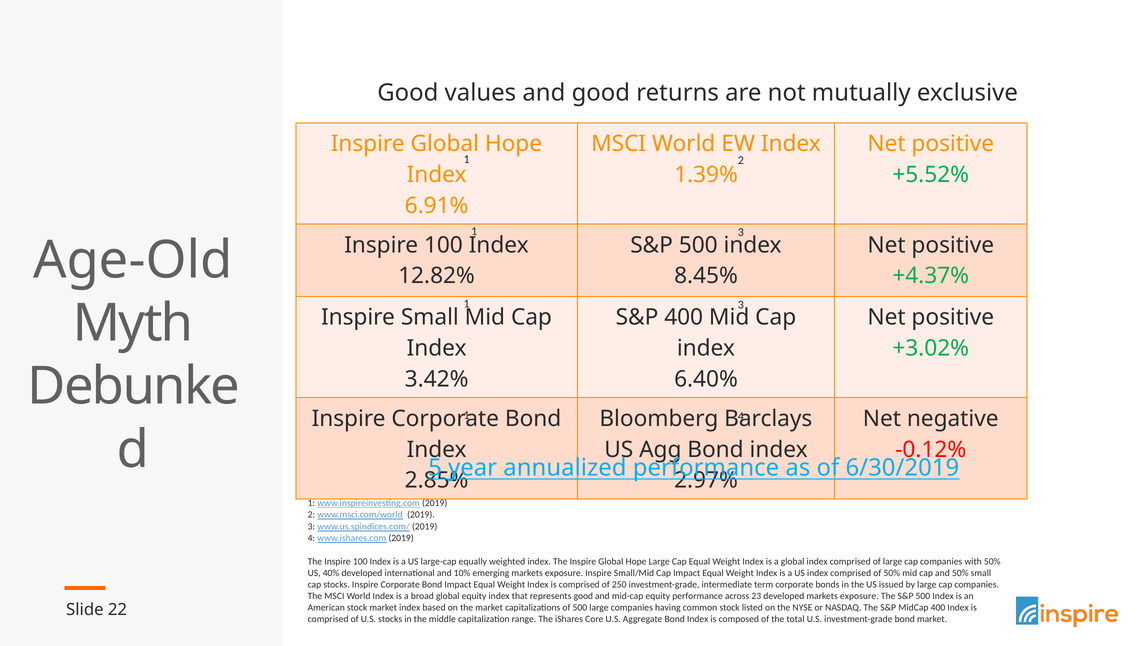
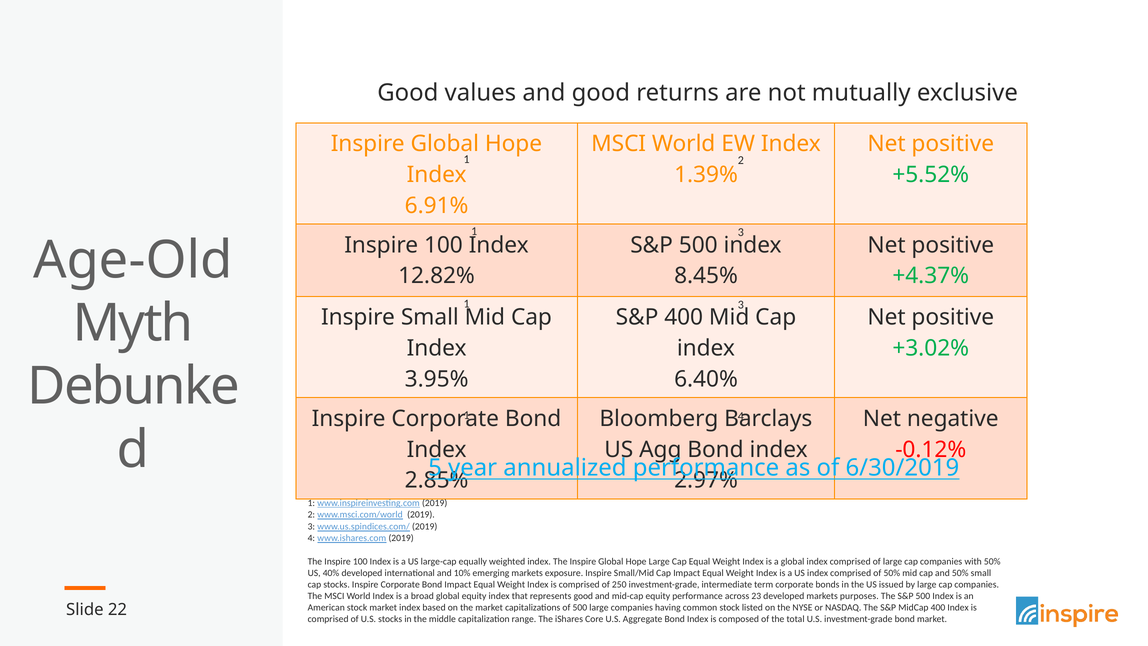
3.42%: 3.42% -> 3.95% (437, 379)
developed markets exposure: exposure -> purposes (859, 596)
